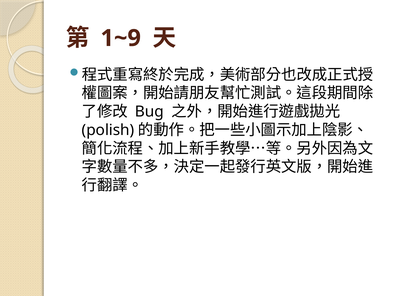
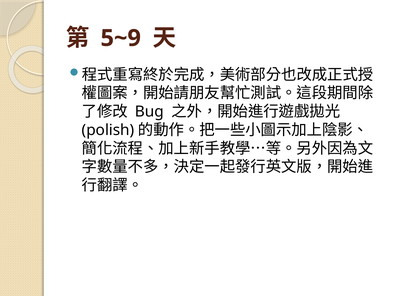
1~9: 1~9 -> 5~9 (121, 38)
